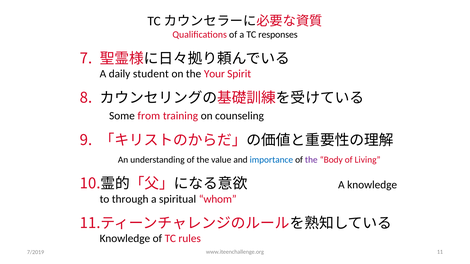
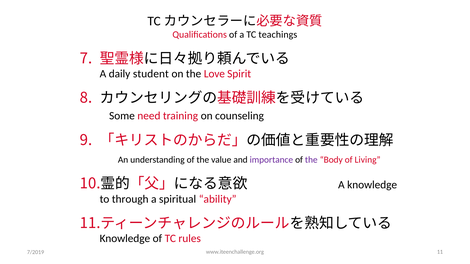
responses: responses -> teachings (278, 35)
Your: Your -> Love (214, 74)
from: from -> need (149, 116)
importance colour: blue -> purple (271, 160)
whom: whom -> ability (218, 199)
